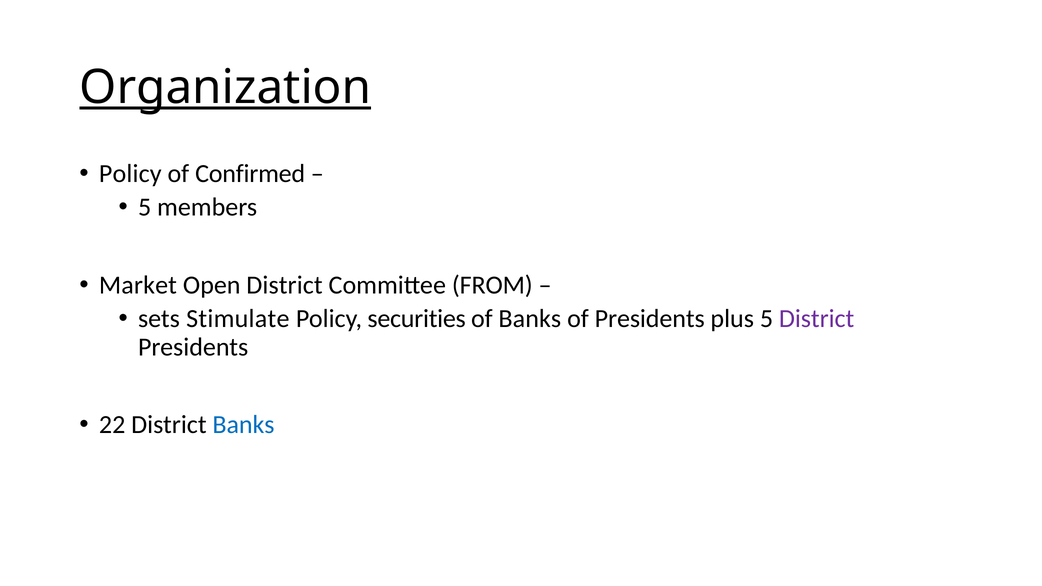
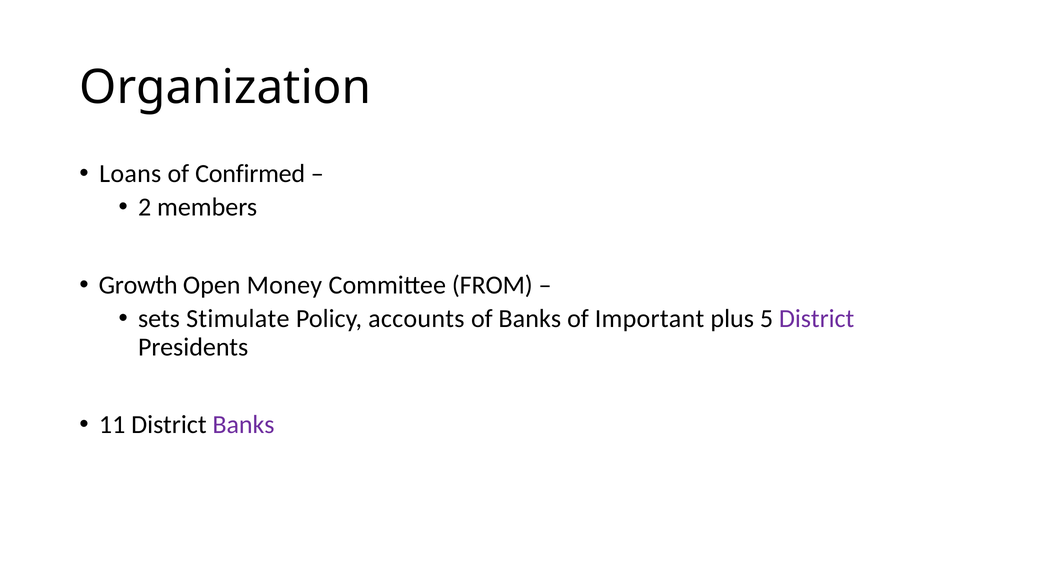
Organization underline: present -> none (225, 88)
Policy: Policy -> Loans (130, 174)
5: 5 -> 2 (145, 207)
Market: Market -> Growth (138, 285)
Open District: District -> Money (284, 285)
securities: securities -> accounts (416, 319)
of Presidents: Presidents -> Important (650, 319)
22: 22 -> 11 (112, 425)
Banks colour: blue -> purple (243, 425)
